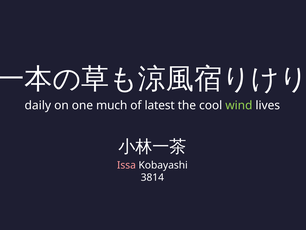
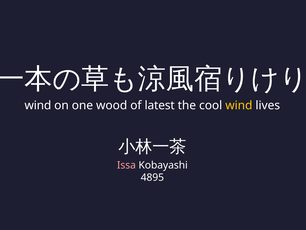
daily: daily -> wind (38, 105)
much: much -> wood (112, 105)
wind colour: light green -> yellow (239, 105)
3814: 3814 -> 4895 (152, 177)
